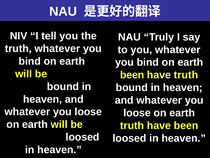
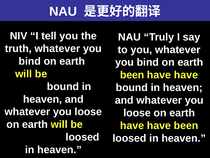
truth: truth -> have (186, 75)
truth: truth -> have (132, 125)
